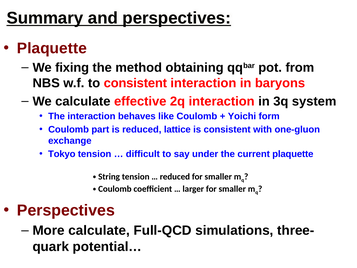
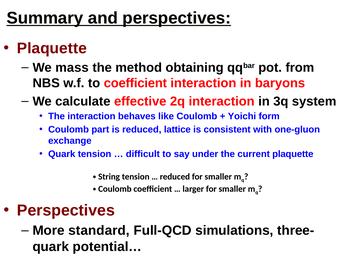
fixing: fixing -> mass (72, 68)
to consistent: consistent -> coefficient (135, 83)
Tokyo: Tokyo -> Quark (62, 154)
More calculate: calculate -> standard (99, 230)
